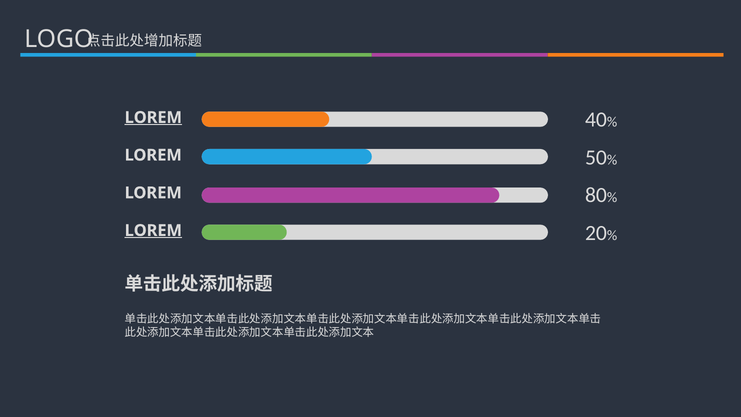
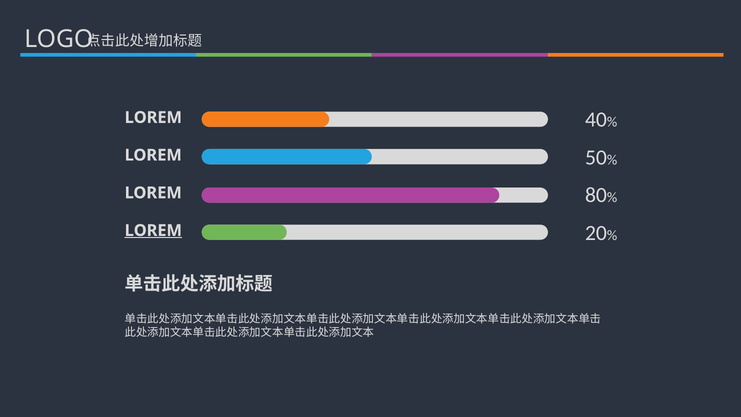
LOREM underline: present -> none (153, 117)
